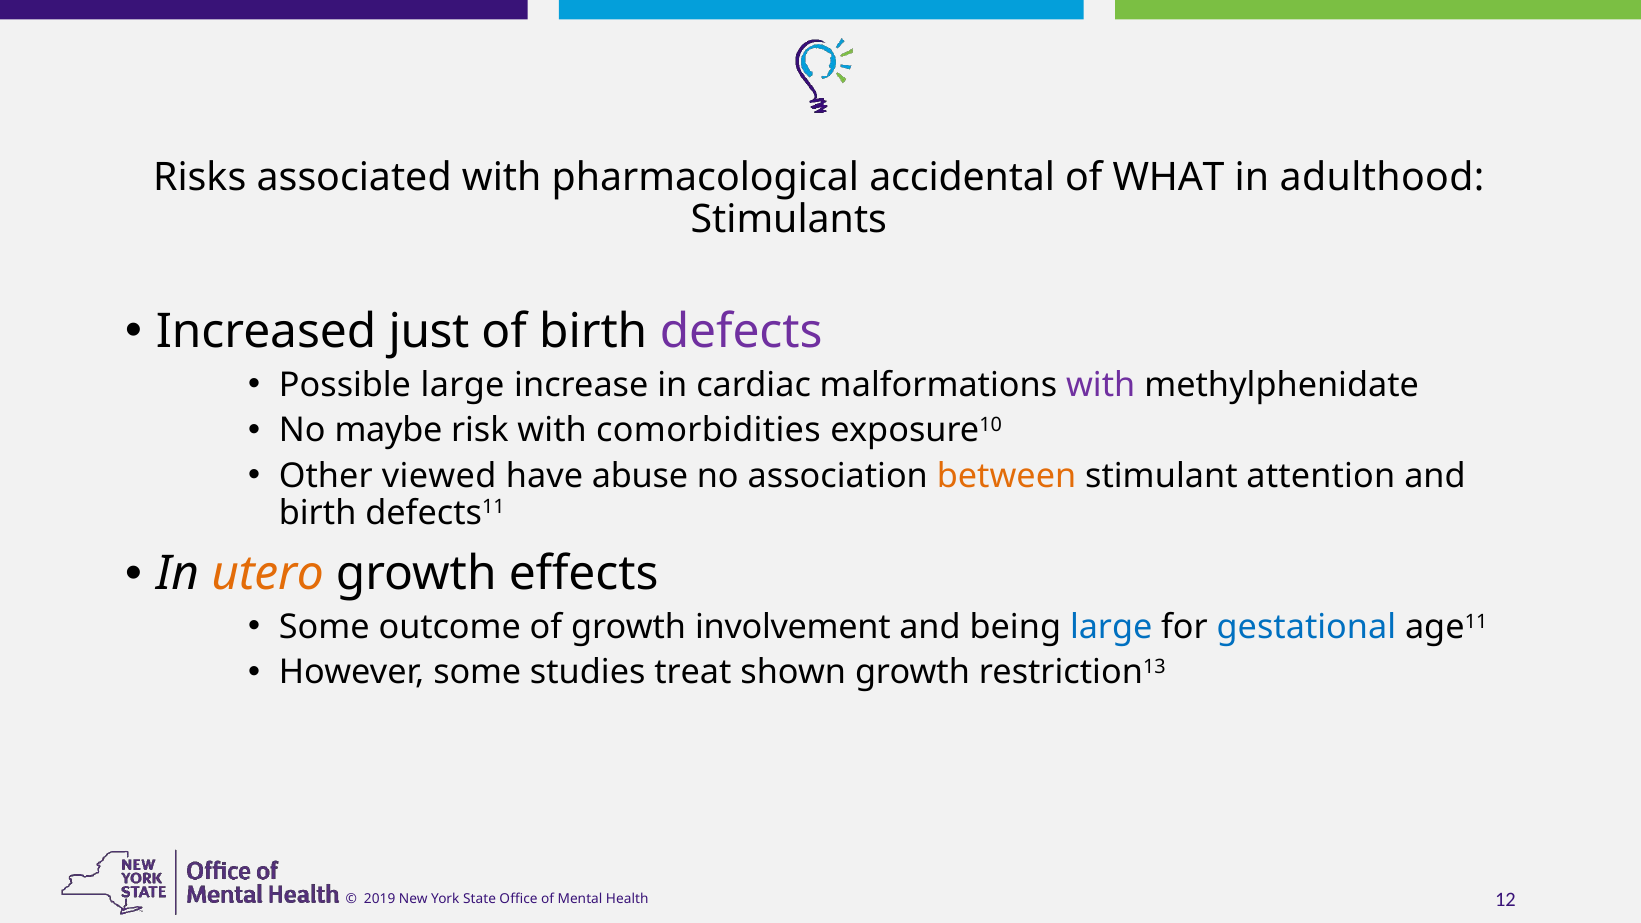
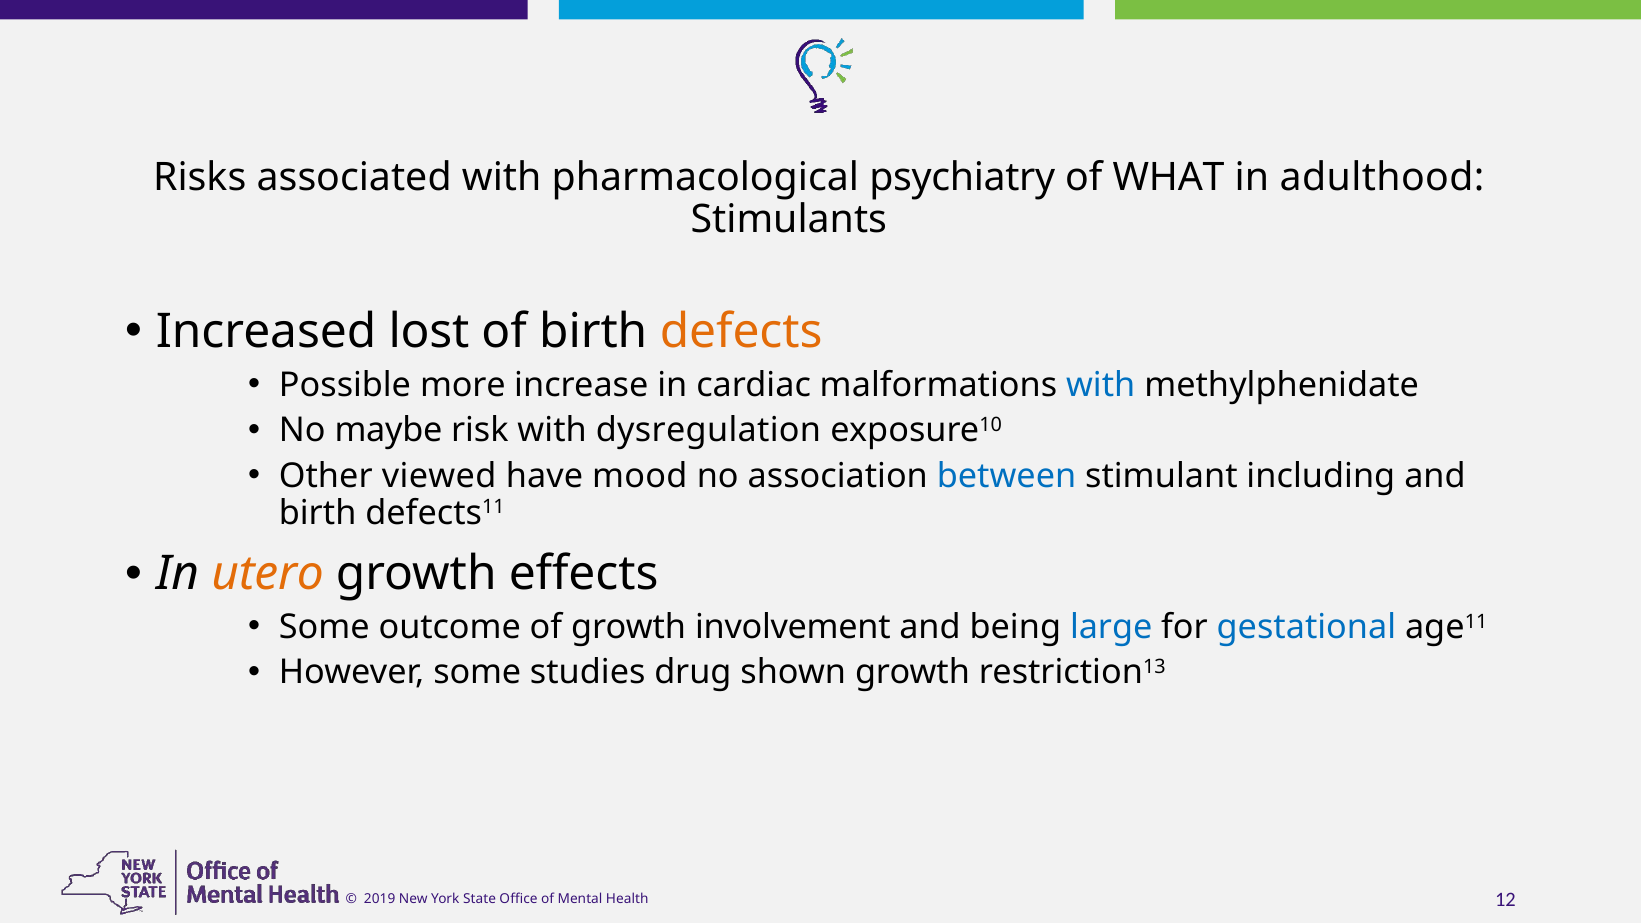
accidental: accidental -> psychiatry (962, 177)
just: just -> lost (429, 332)
defects colour: purple -> orange (741, 332)
Possible large: large -> more (463, 385)
with colour: purple -> blue (1101, 385)
comorbidities: comorbidities -> dysregulation (708, 430)
abuse: abuse -> mood (640, 476)
between colour: orange -> blue (1007, 476)
attention: attention -> including (1321, 476)
treat: treat -> drug (693, 672)
